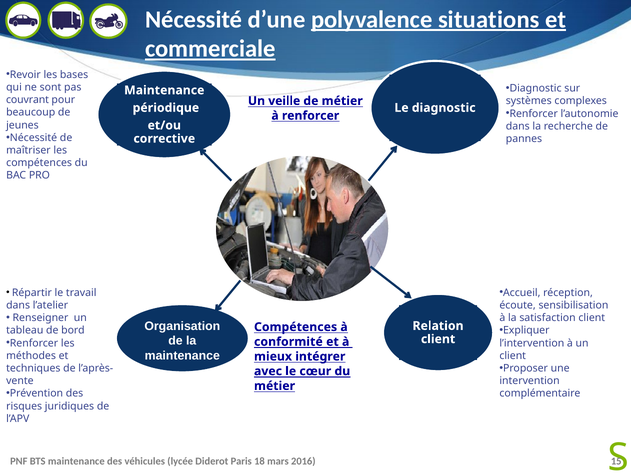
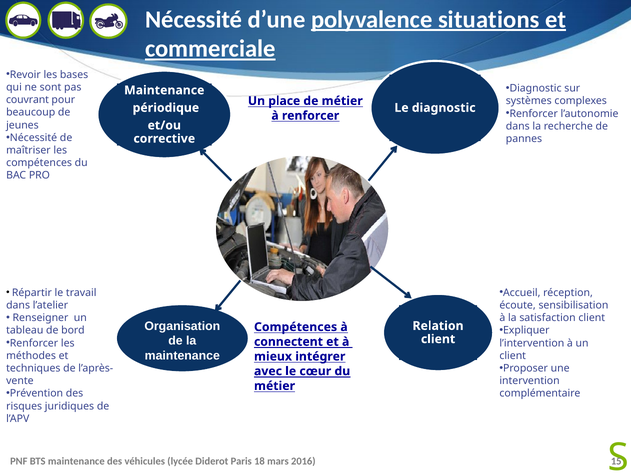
veille: veille -> place (284, 101)
conformité: conformité -> connectent (288, 342)
